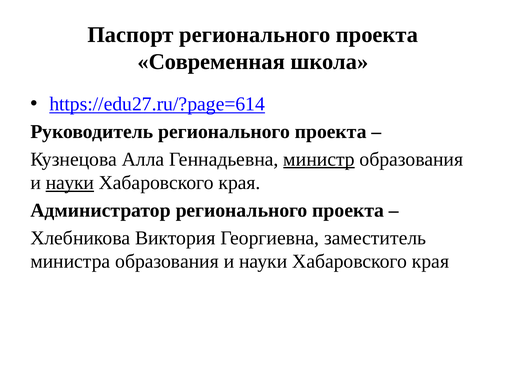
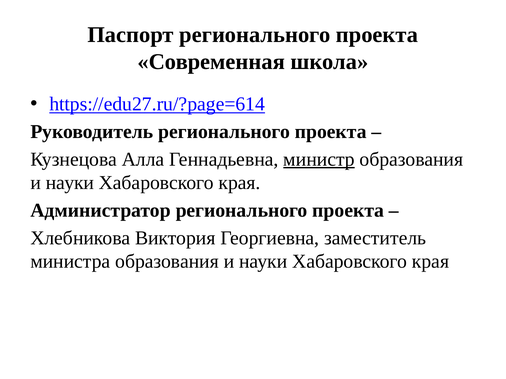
науки underline: present -> none (70, 183)
